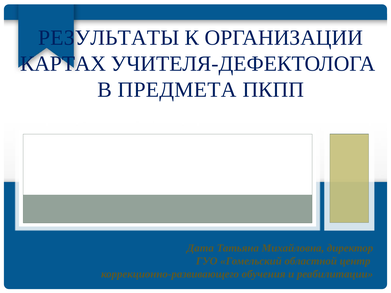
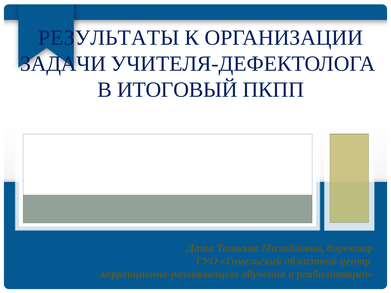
КАРТАХ: КАРТАХ -> ЗАДАЧИ (63, 64)
ПРЕДМЕТА: ПРЕДМЕТА -> ИТОГОВЫЙ (177, 90)
